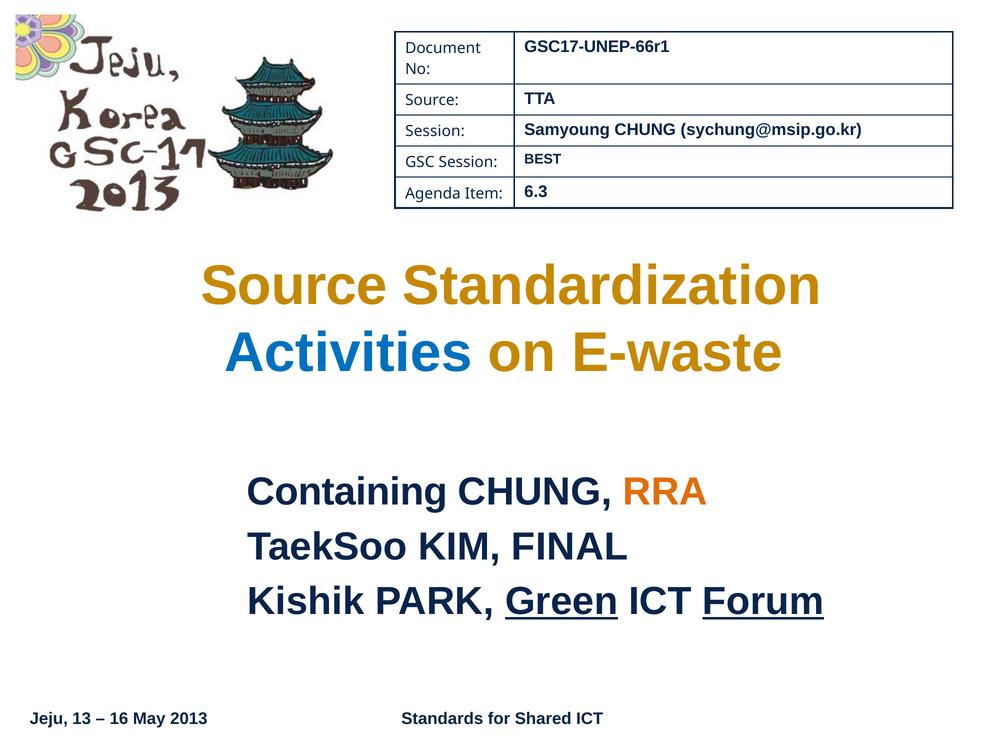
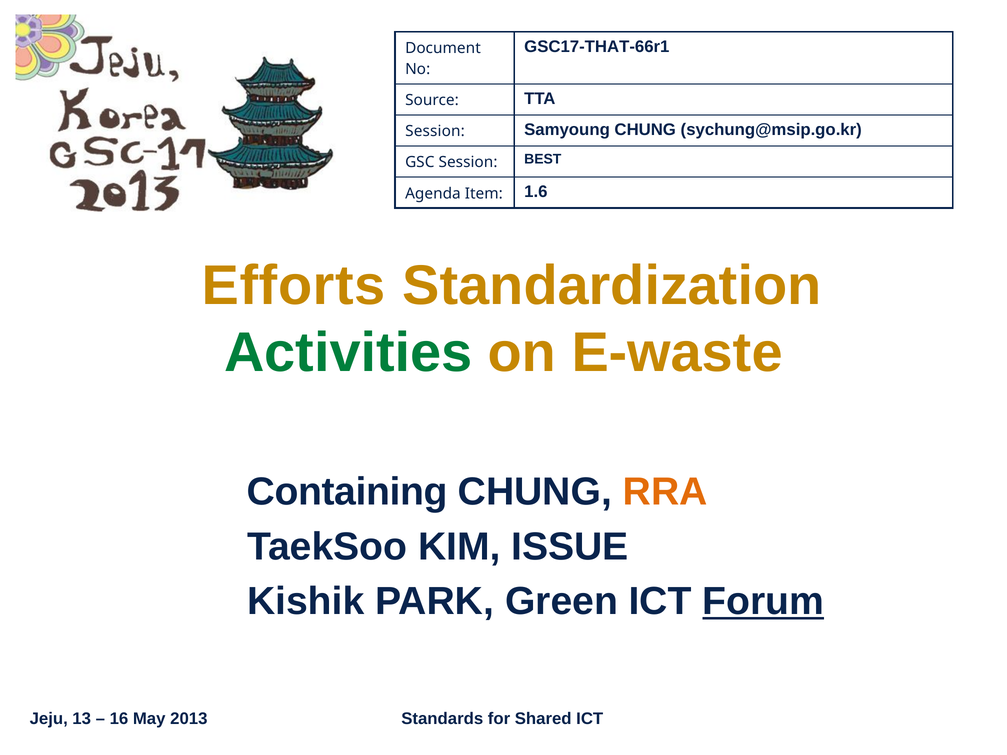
GSC17-UNEP-66r1: GSC17-UNEP-66r1 -> GSC17-THAT-66r1 (597, 47)
6.3: 6.3 -> 1.6 (536, 192)
Source: Source -> Efforts (294, 286)
Activities colour: blue -> green (348, 353)
FINAL: FINAL -> ISSUE (570, 547)
Green underline: present -> none (562, 602)
